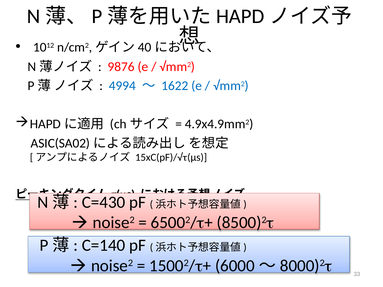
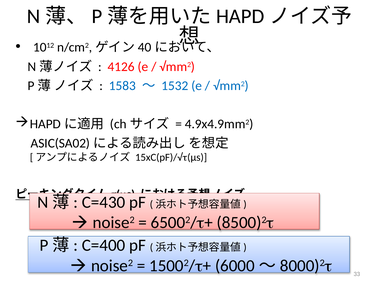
9876: 9876 -> 4126 (121, 67)
4994: 4994 -> 1583 (122, 86)
1622: 1622 -> 1532 (175, 86)
C=140: C=140 -> C=400 (104, 245)
